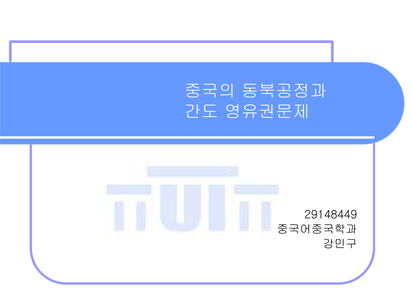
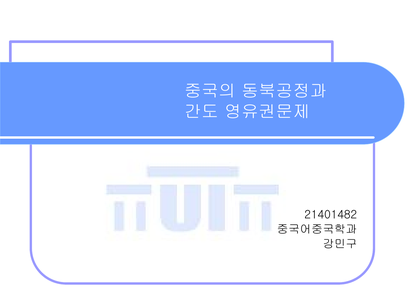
29148449: 29148449 -> 21401482 (331, 215)
